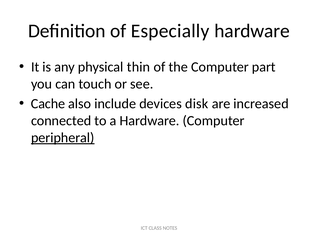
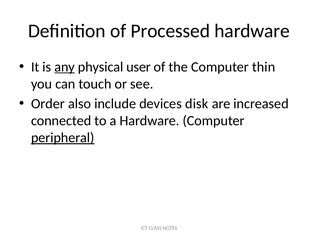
Especially: Especially -> Processed (170, 31)
any underline: none -> present (65, 67)
thin: thin -> user (139, 67)
part: part -> thin (264, 67)
Cache: Cache -> Order (48, 103)
